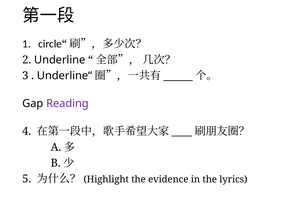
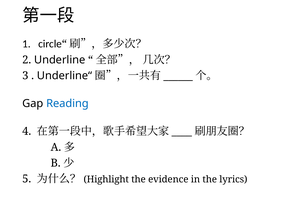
Reading colour: purple -> blue (67, 104)
